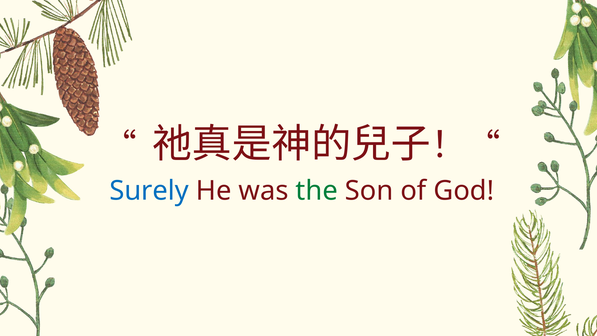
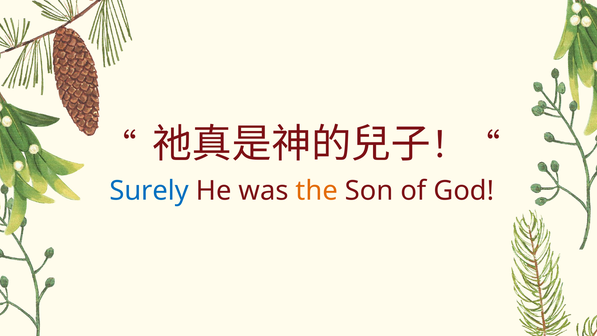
the colour: green -> orange (317, 191)
